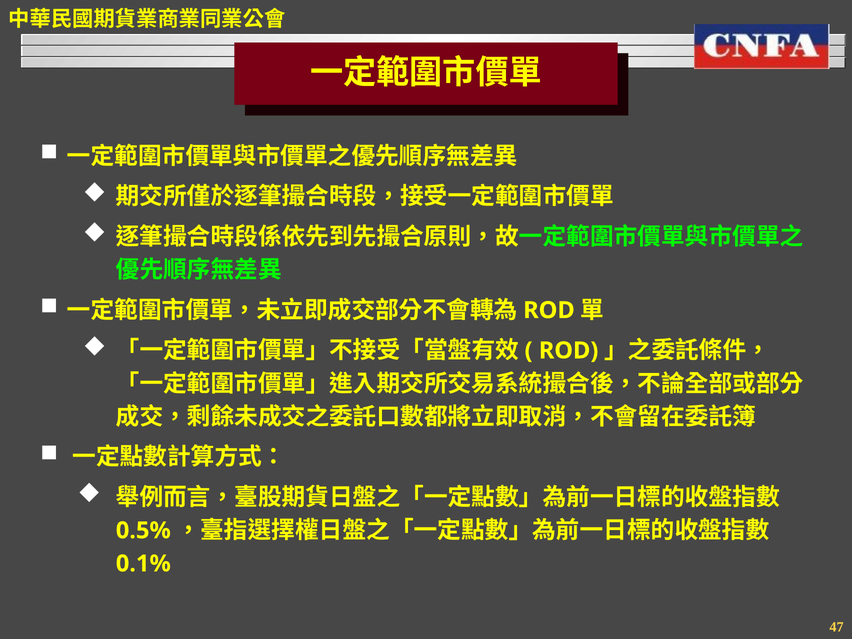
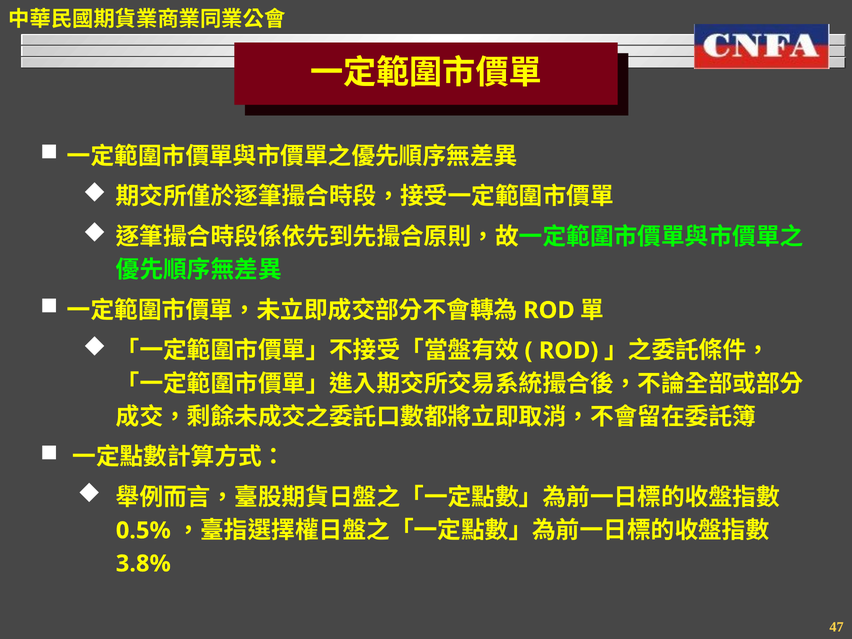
0.1%: 0.1% -> 3.8% (143, 564)
